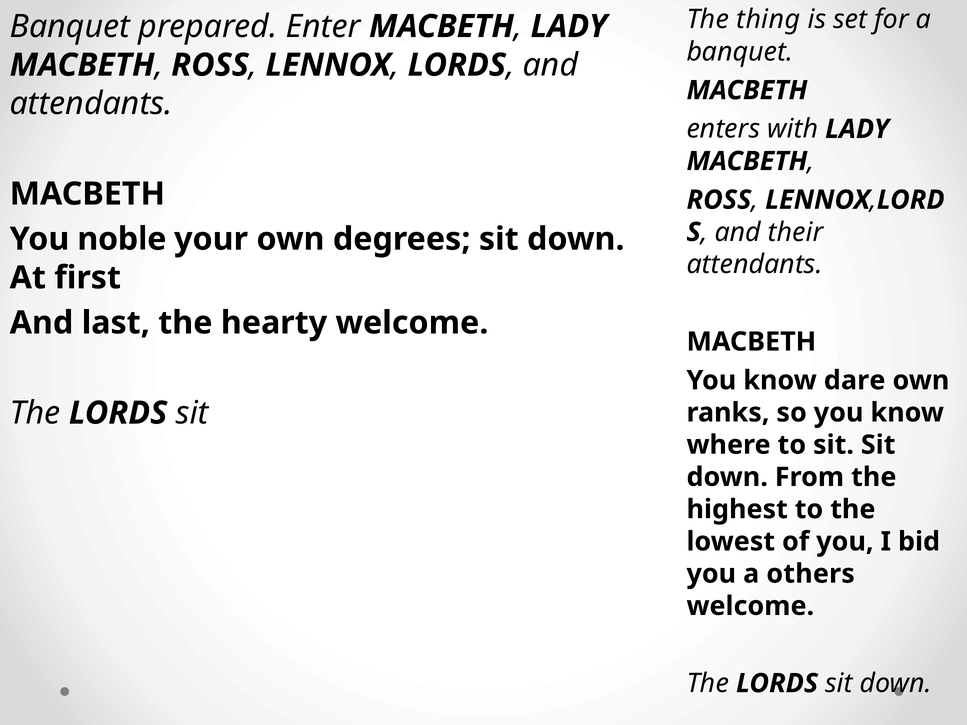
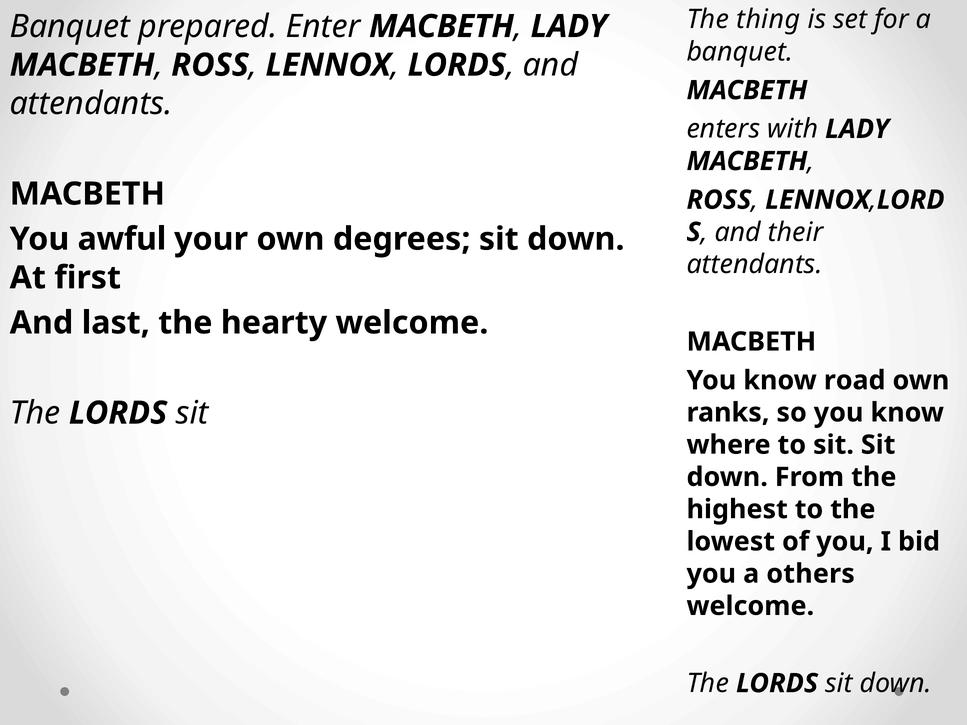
noble: noble -> awful (122, 239)
dare: dare -> road (855, 381)
